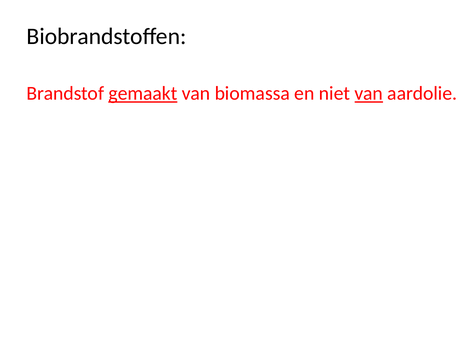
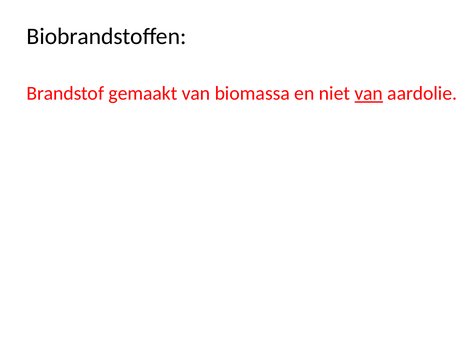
gemaakt underline: present -> none (143, 94)
